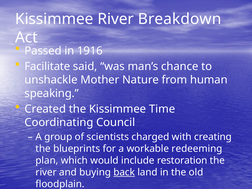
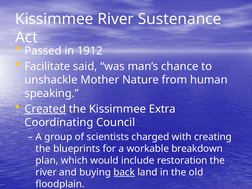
Breakdown: Breakdown -> Sustenance (180, 19)
1916: 1916 -> 1912 (90, 51)
Created underline: none -> present (45, 109)
Time: Time -> Extra (162, 109)
redeeming: redeeming -> breakdown (197, 149)
